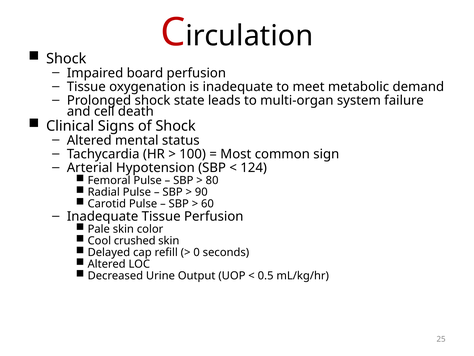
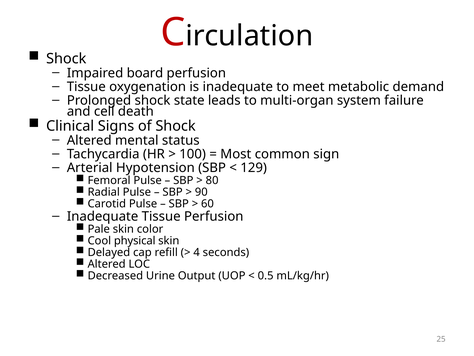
124: 124 -> 129 (254, 168)
crushed: crushed -> physical (135, 241)
0: 0 -> 4 (197, 252)
